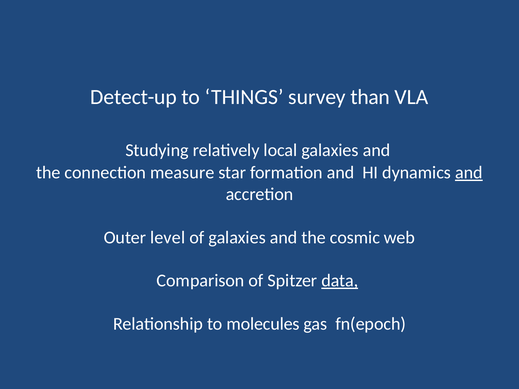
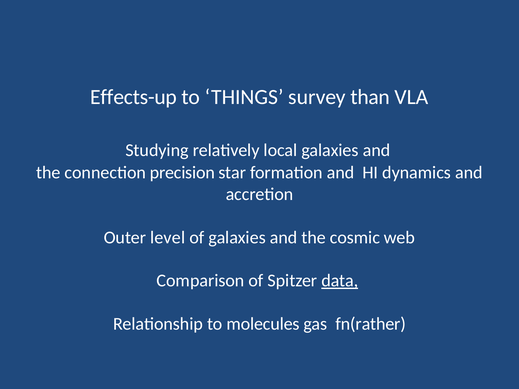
Detect-up: Detect-up -> Effects-up (134, 97)
measure: measure -> precision (182, 173)
and underline: present -> none (469, 173)
fn(epoch: fn(epoch -> fn(rather (371, 324)
